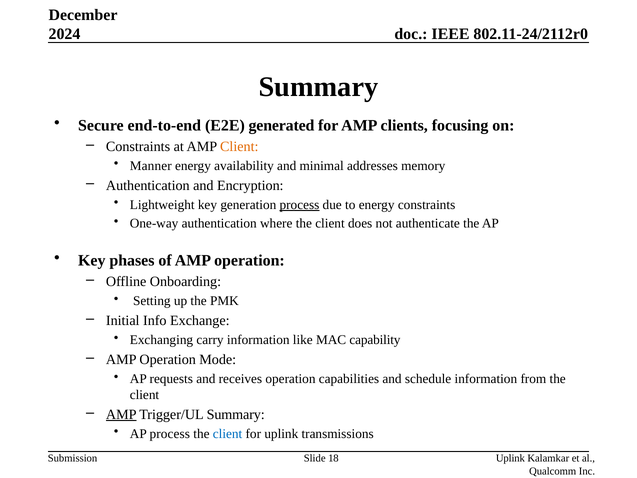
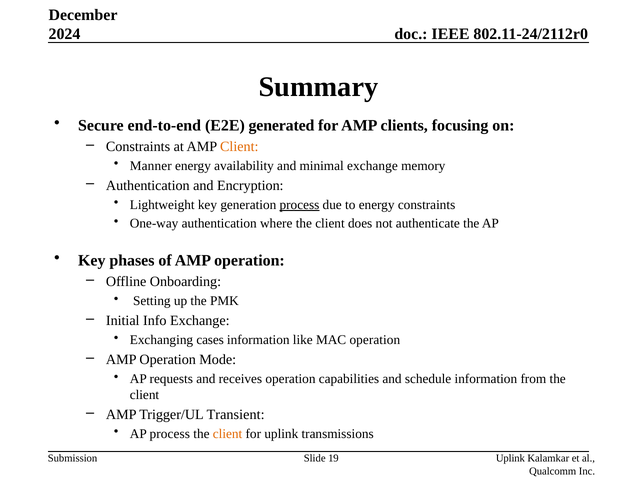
minimal addresses: addresses -> exchange (372, 166)
carry: carry -> cases (210, 340)
MAC capability: capability -> operation (375, 340)
AMP underline: present -> none (121, 414)
Trigger/UL Summary: Summary -> Transient (236, 414)
client colour: blue -> orange (228, 434)
18: 18 -> 19 (333, 458)
